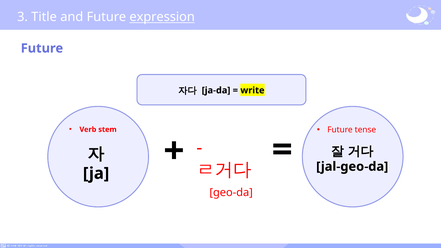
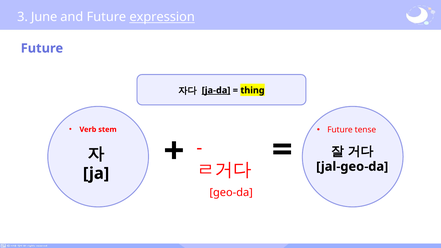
Title: Title -> June (44, 17)
ja-da underline: none -> present (216, 90)
write: write -> thing (252, 90)
